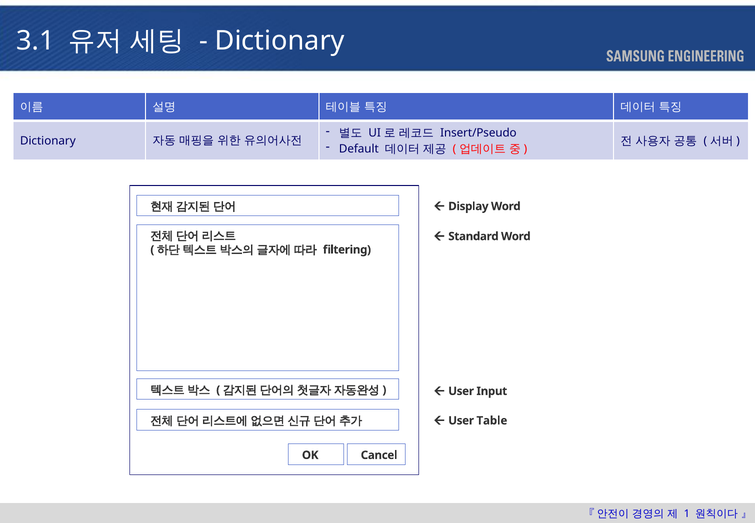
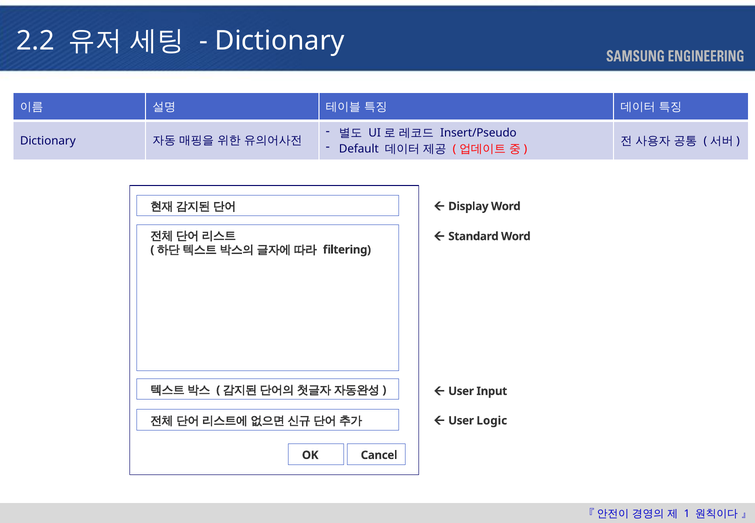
3.1: 3.1 -> 2.2 (36, 41)
Table: Table -> Logic (492, 420)
